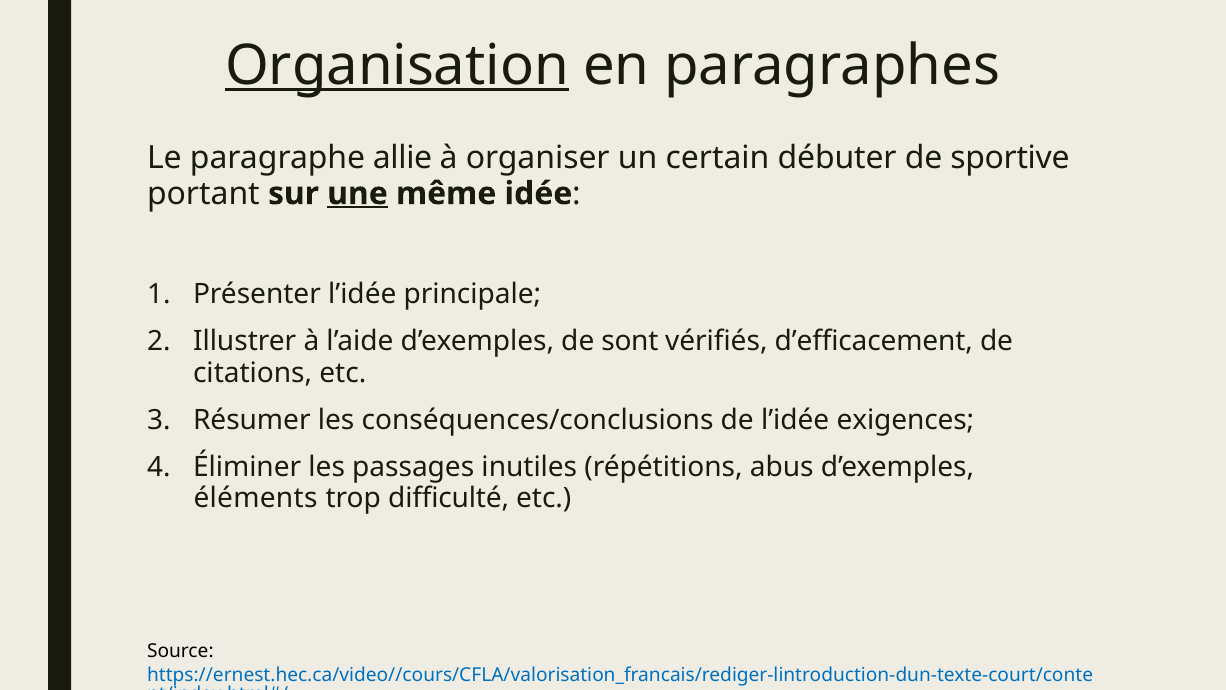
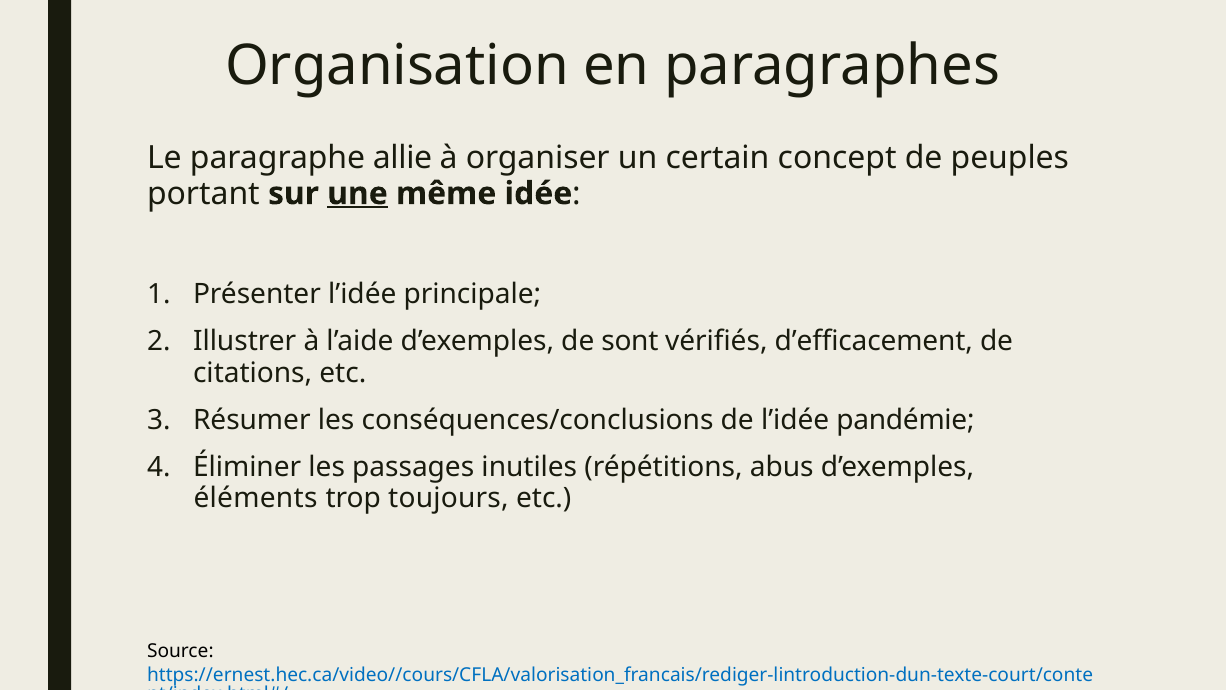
Organisation underline: present -> none (397, 65)
débuter: débuter -> concept (837, 158)
sportive: sportive -> peuples (1010, 158)
exigences: exigences -> pandémie (905, 420)
difficulté: difficulté -> toujours (448, 498)
